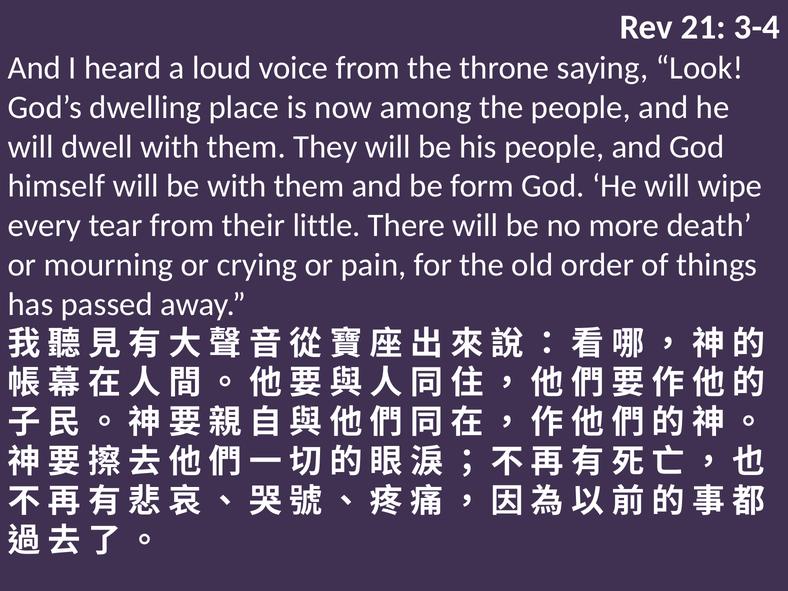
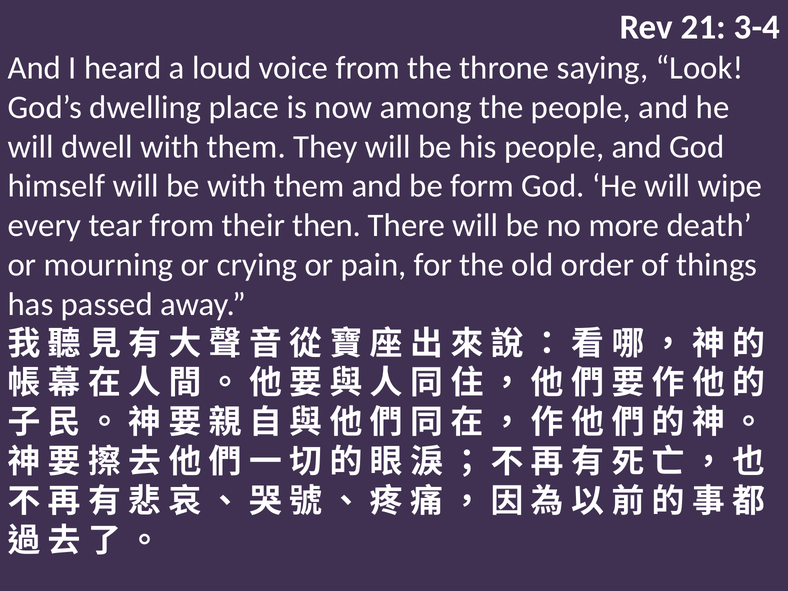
little: little -> then (327, 226)
